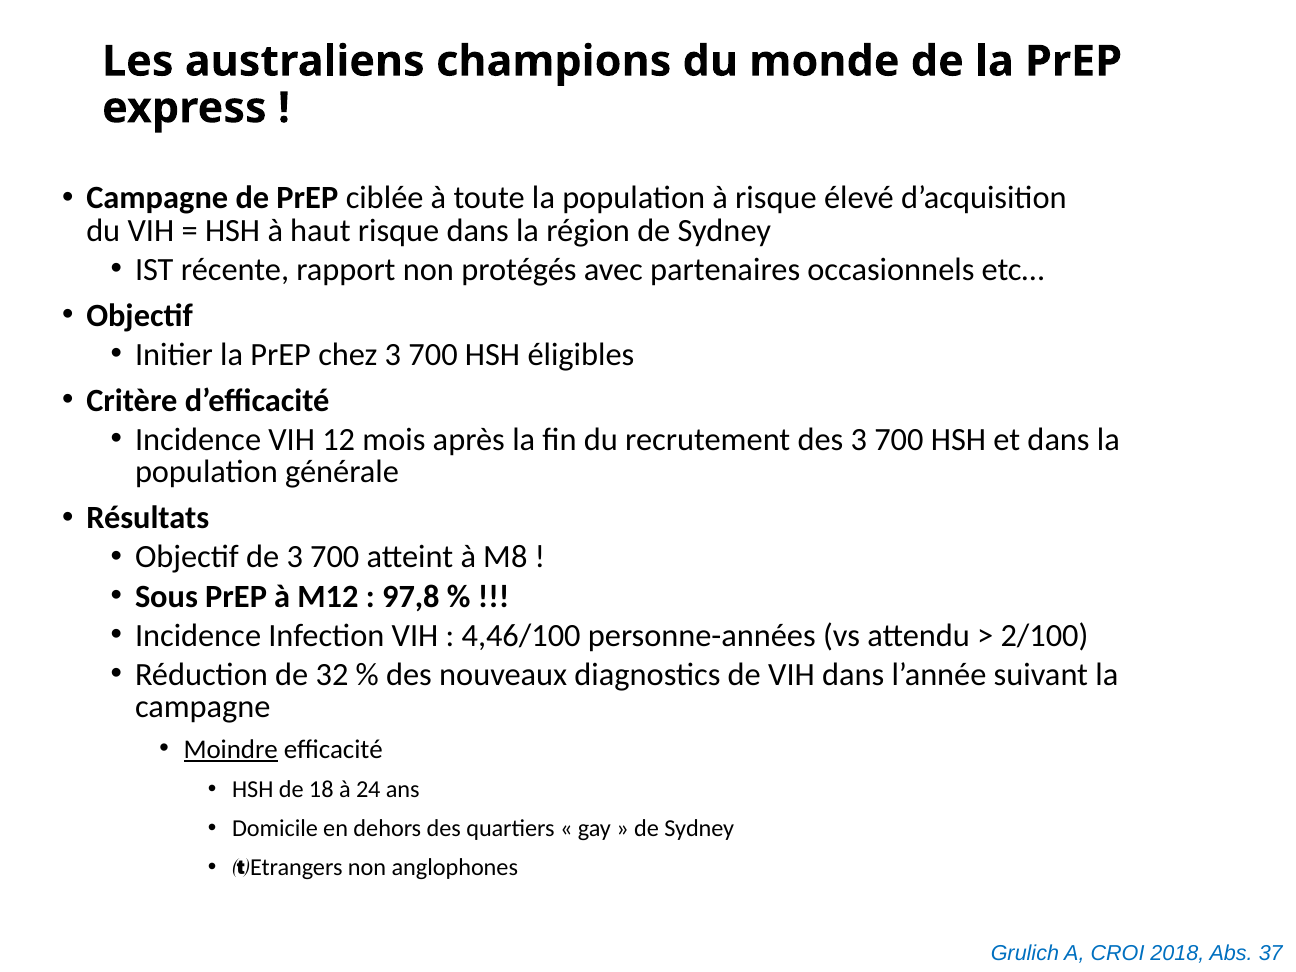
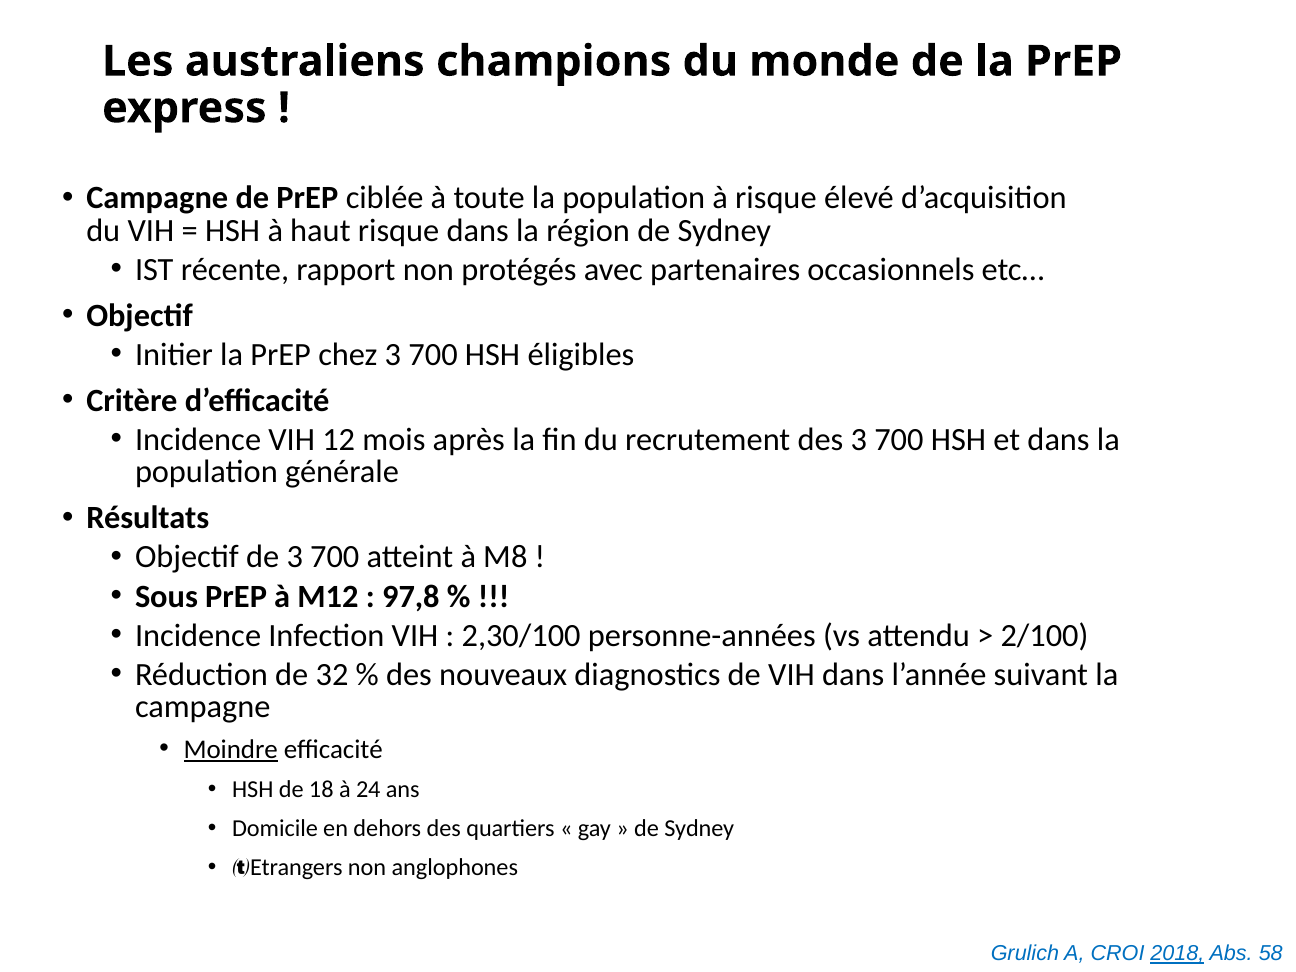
4,46/100: 4,46/100 -> 2,30/100 (521, 636)
2018 underline: none -> present (1177, 954)
37: 37 -> 58 (1271, 954)
